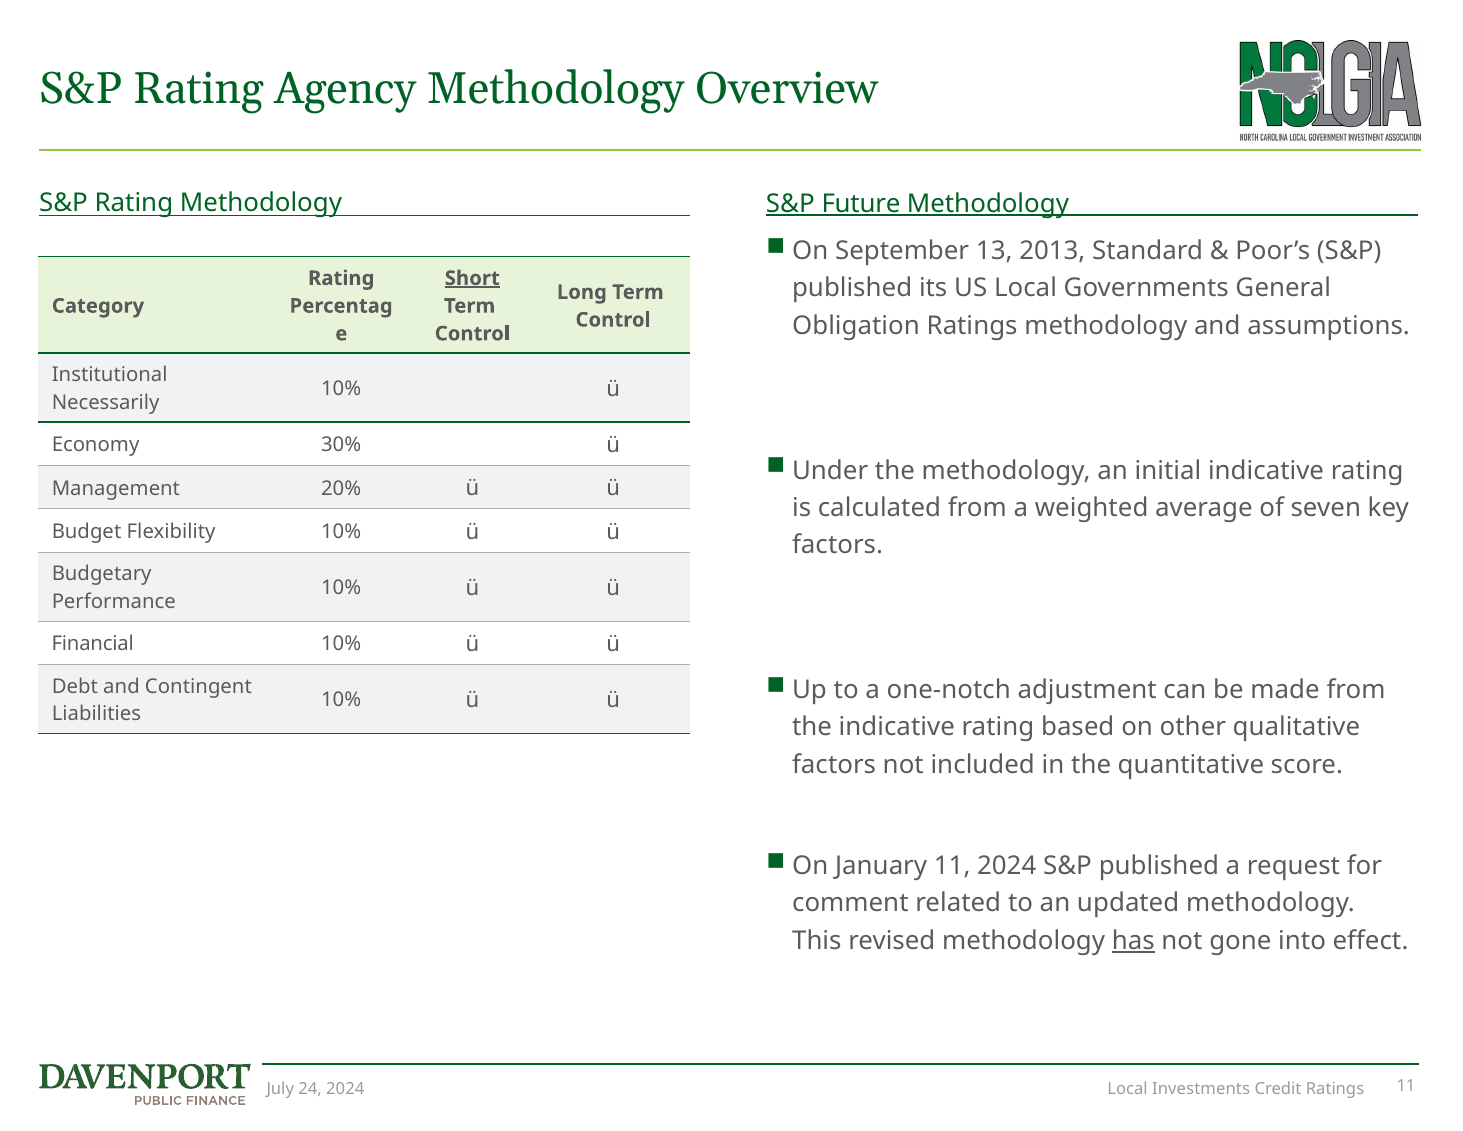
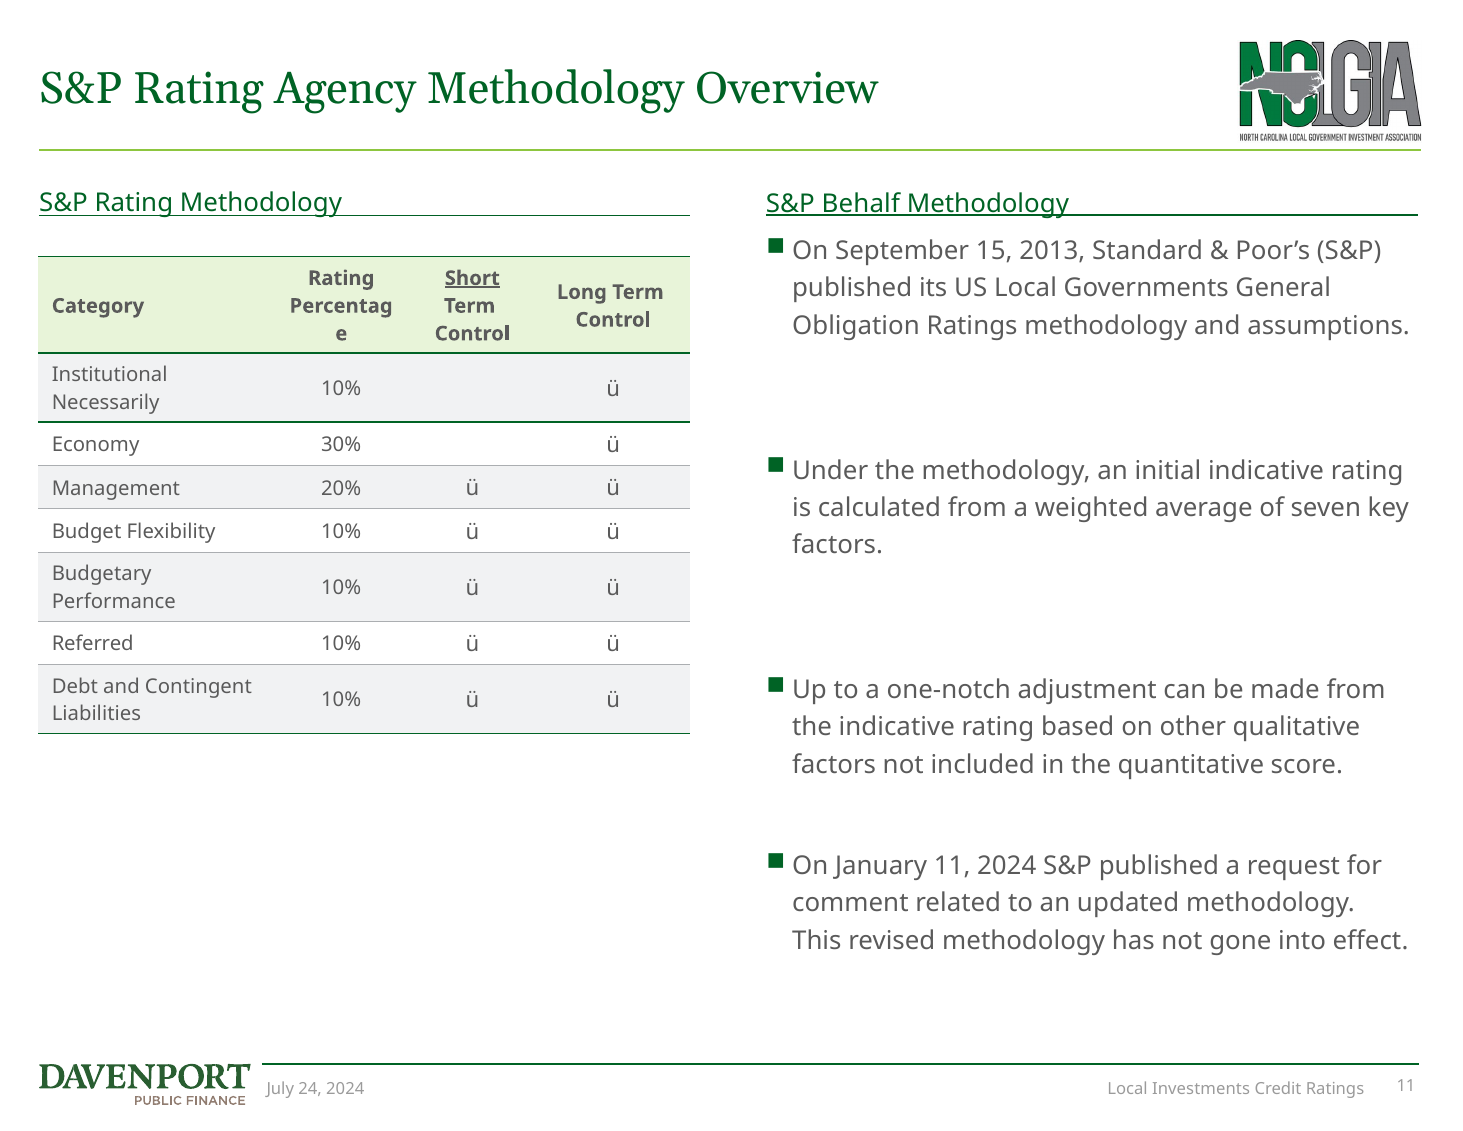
Future: Future -> Behalf (861, 204)
13: 13 -> 15 (994, 251)
Financial: Financial -> Referred (93, 644)
has underline: present -> none (1133, 940)
